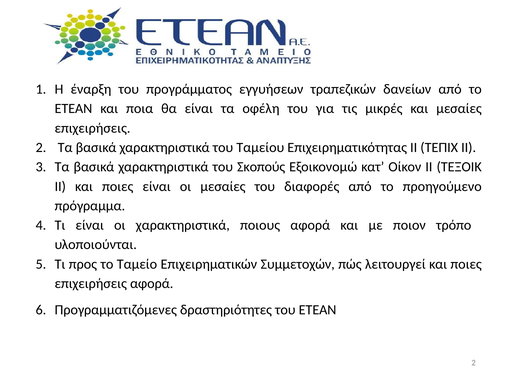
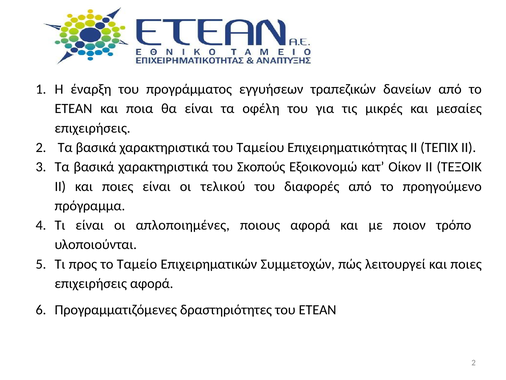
οι μεσαίες: μεσαίες -> τελικού (223, 186)
οι χαρακτηριστικά: χαρακτηριστικά -> απλοποιημένες (183, 225)
